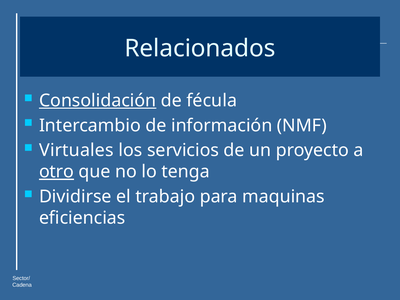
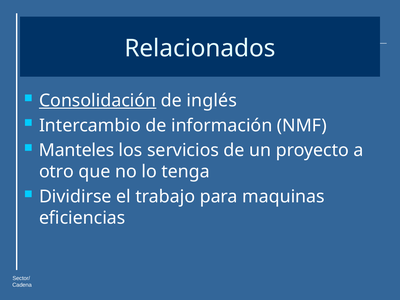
fécula: fécula -> inglés (212, 101)
Virtuales: Virtuales -> Manteles (77, 150)
otro underline: present -> none (56, 172)
